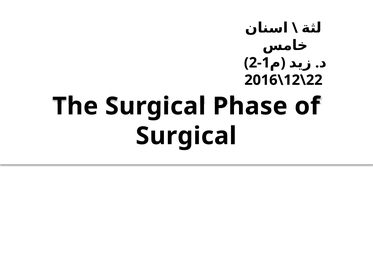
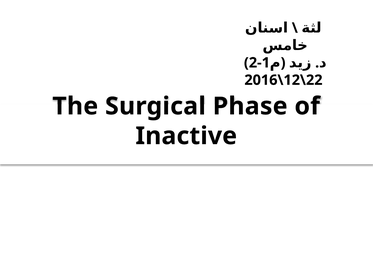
Surgical: Surgical -> Inactive (186, 136)
